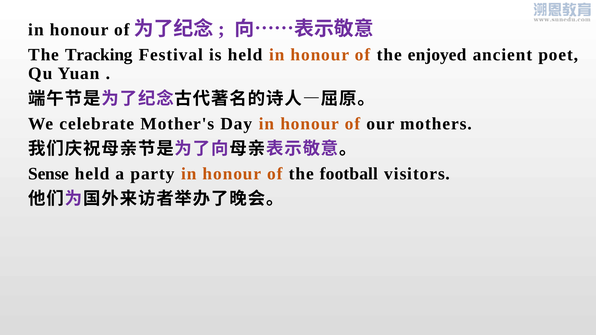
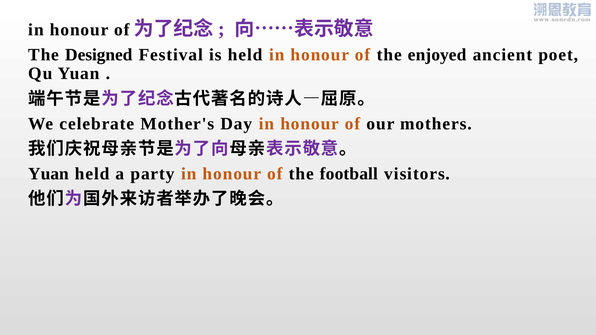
Tracking: Tracking -> Designed (99, 55)
Sense: Sense -> Yuan (49, 174)
